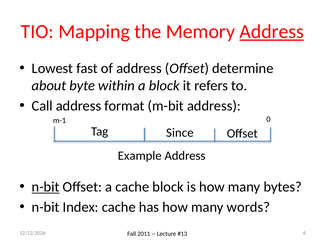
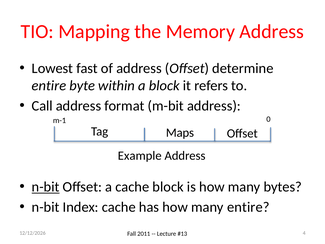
Address underline: present -> none (272, 31)
about: about -> entire (49, 86)
Since: Since -> Maps (180, 133)
many words: words -> entire (248, 207)
